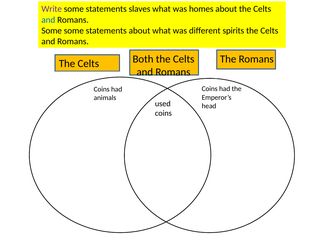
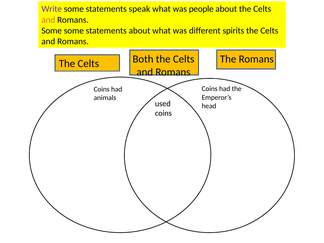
slaves: slaves -> speak (139, 9)
homes: homes -> people (201, 9)
and colour: blue -> orange (48, 20)
